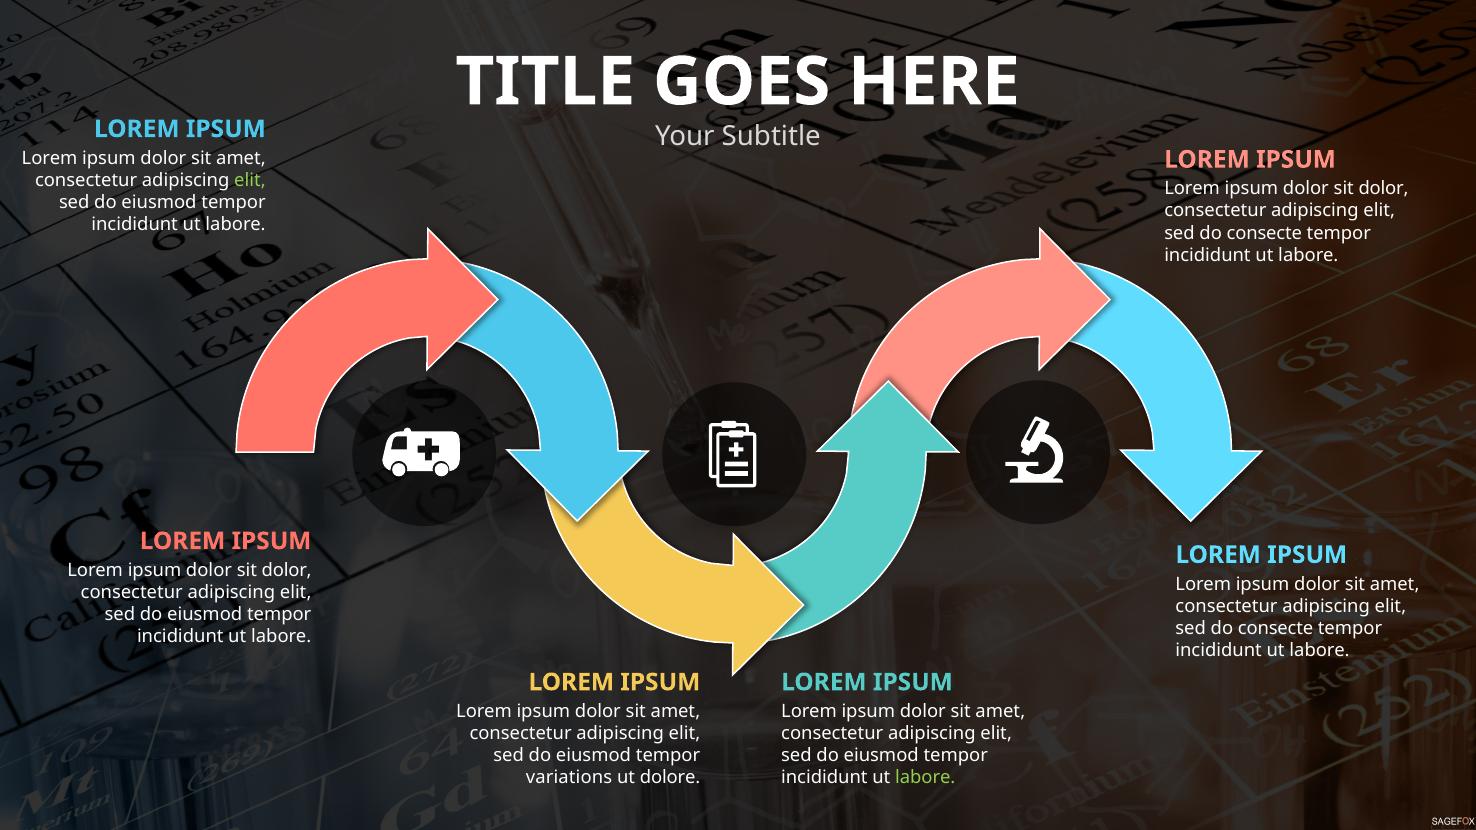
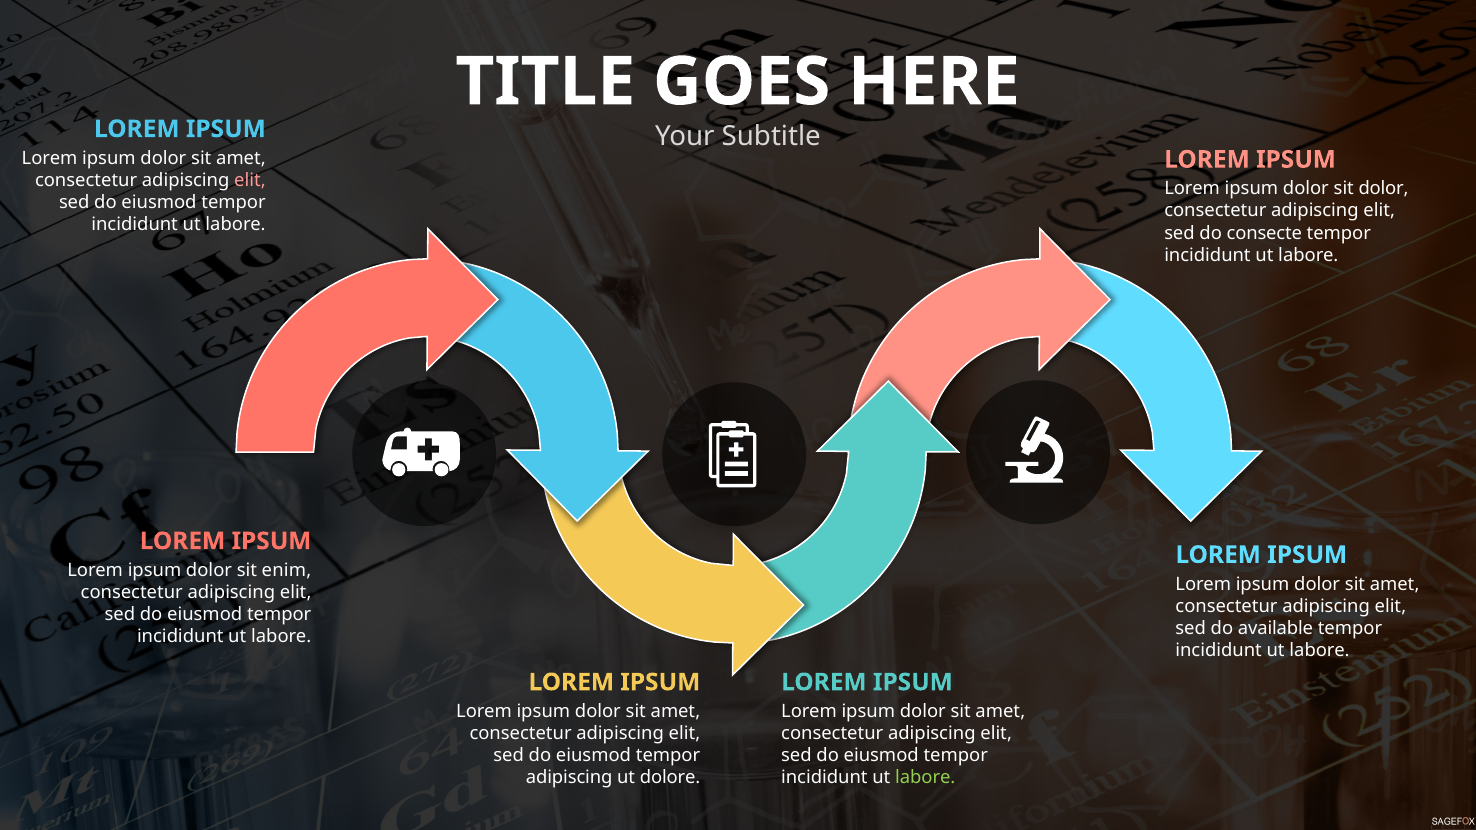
elit colour: light green -> pink (250, 180)
dolor: dolor -> enim (286, 570)
consecte: consecte -> available (1276, 628)
variations: variations -> adipiscing (569, 778)
